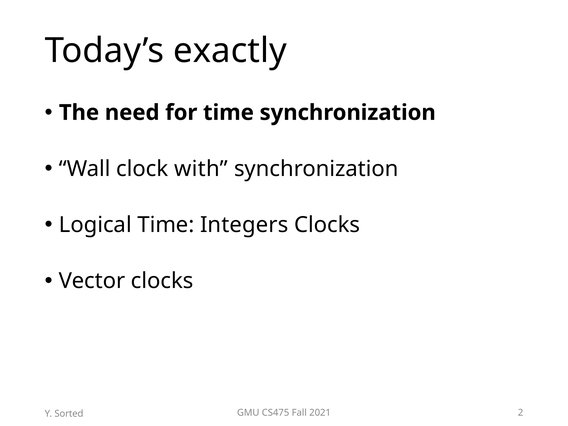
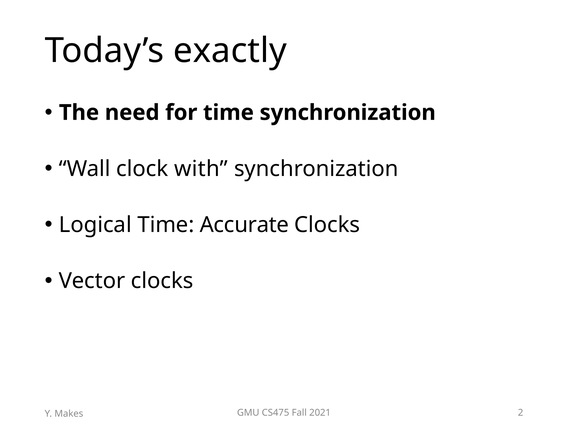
Integers: Integers -> Accurate (244, 225)
Sorted: Sorted -> Makes (69, 414)
